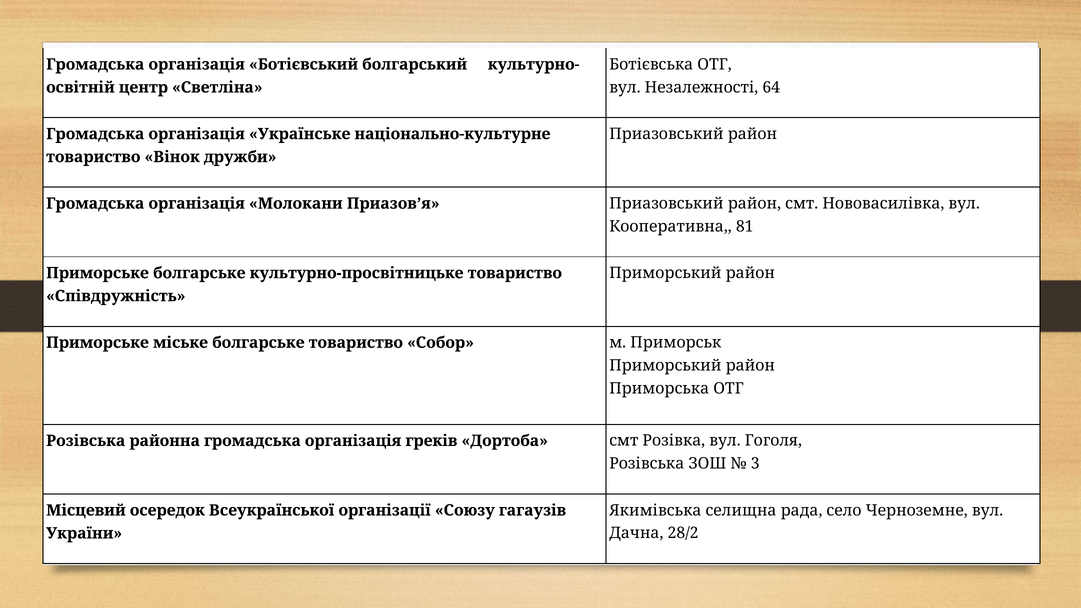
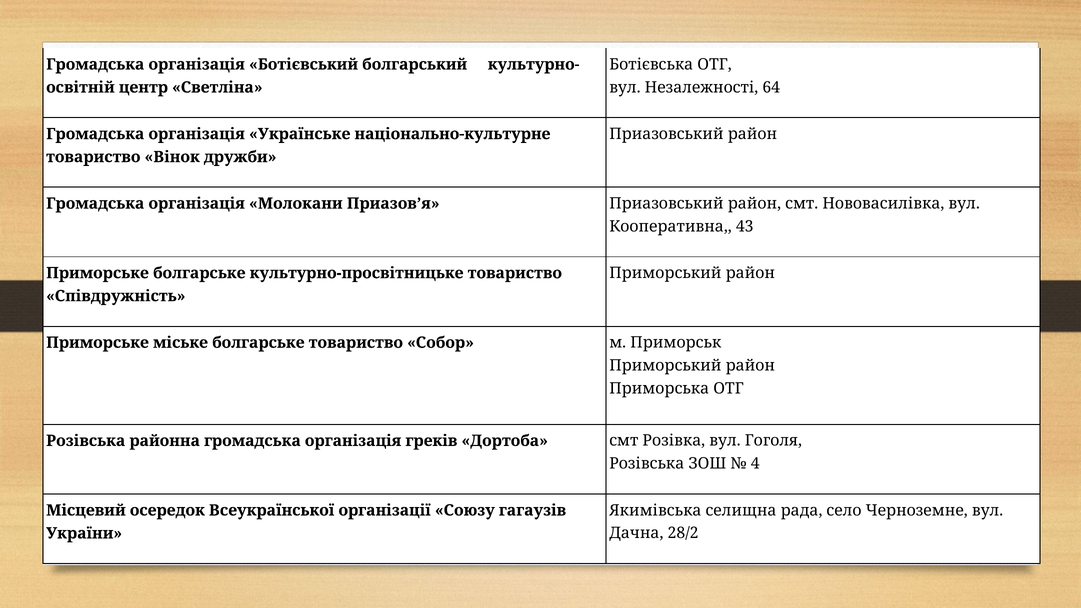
81: 81 -> 43 (745, 226)
3: 3 -> 4 (755, 464)
